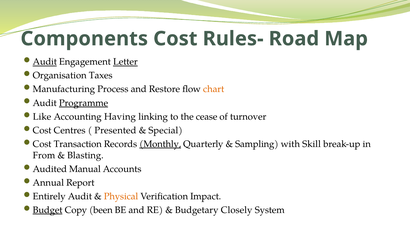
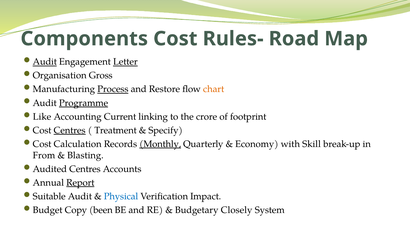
Taxes: Taxes -> Gross (101, 75)
Process underline: none -> present (113, 89)
Having: Having -> Current (120, 116)
cease: cease -> crore (207, 116)
turnover: turnover -> footprint (248, 116)
Centres underline: none -> present (70, 130)
Presented: Presented -> Treatment (116, 130)
Special: Special -> Specify (166, 130)
Transaction: Transaction -> Calculation (78, 144)
Sampling: Sampling -> Economy (257, 144)
Audited Manual: Manual -> Centres (85, 169)
Report underline: none -> present (80, 182)
Entirely: Entirely -> Suitable (49, 196)
Physical colour: orange -> blue (121, 196)
Budget underline: present -> none (48, 210)
